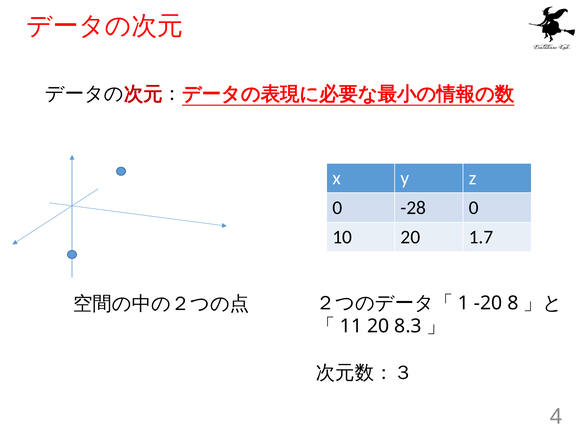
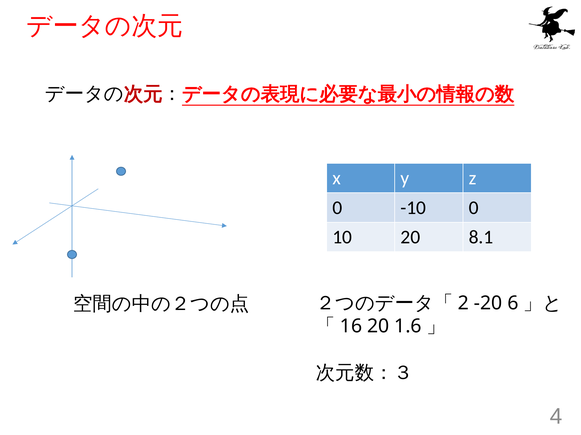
-28: -28 -> -10 (413, 208)
1.7: 1.7 -> 8.1 (481, 238)
1: 1 -> 2 (463, 304)
8: 8 -> 6 (513, 304)
11: 11 -> 16 (351, 327)
8.3: 8.3 -> 1.6 (408, 327)
